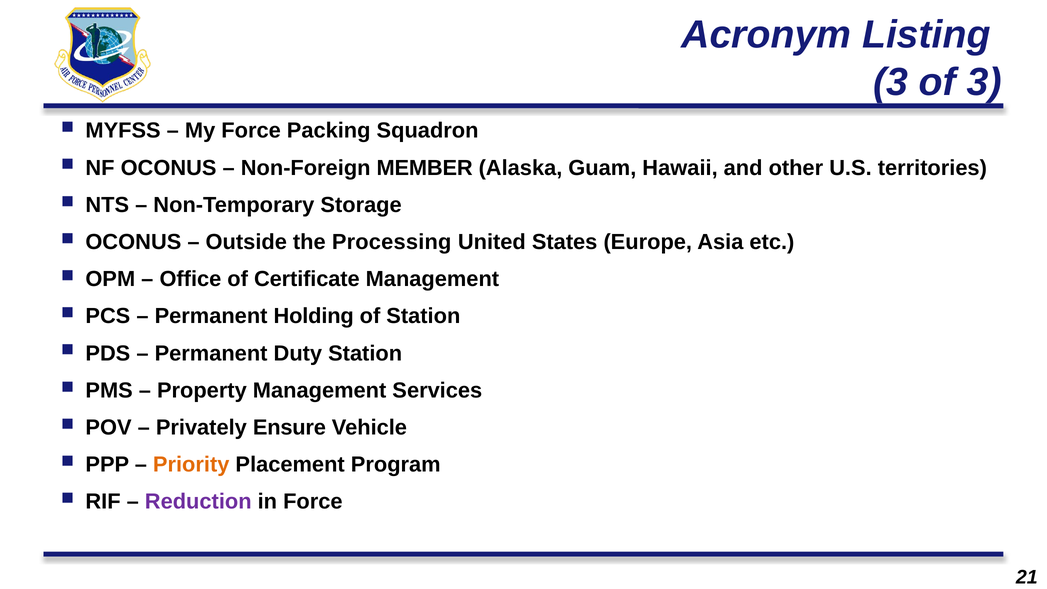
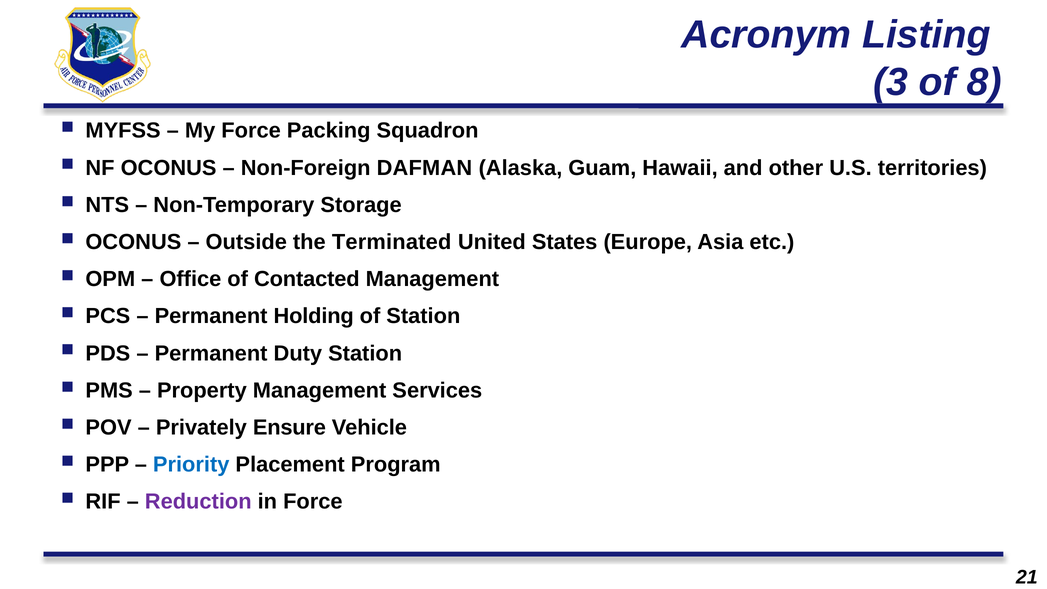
of 3: 3 -> 8 (984, 82)
MEMBER: MEMBER -> DAFMAN (424, 168)
Processing: Processing -> Terminated (392, 242)
Certificate: Certificate -> Contacted (307, 279)
Priority colour: orange -> blue (191, 465)
